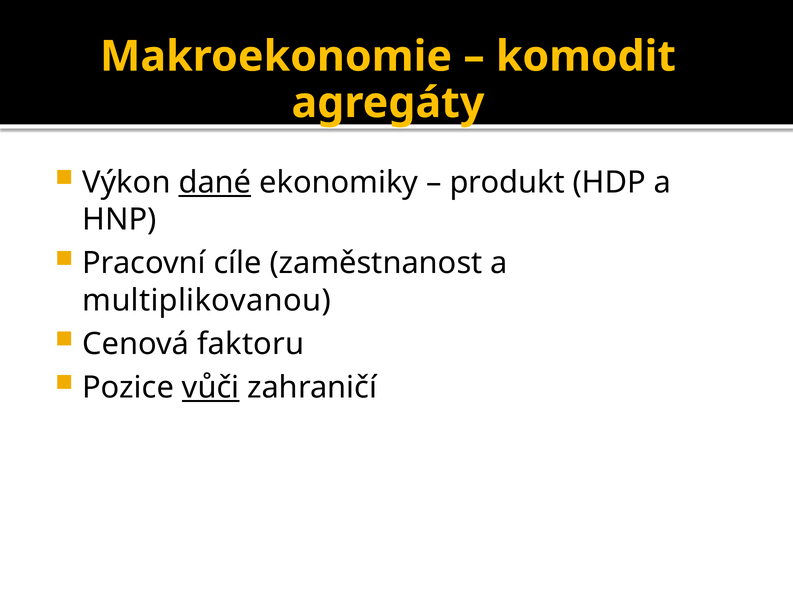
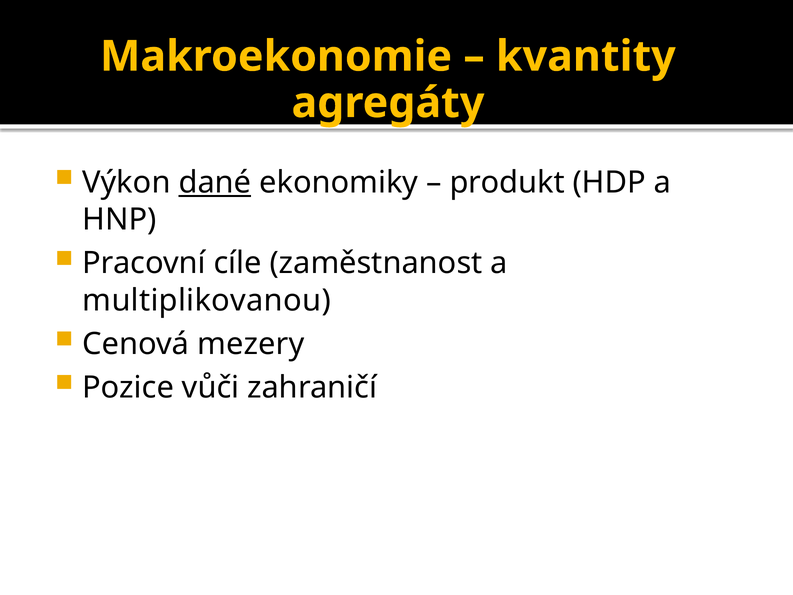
komodit: komodit -> kvantity (586, 56)
faktoru: faktoru -> mezery (251, 344)
vůči underline: present -> none (211, 388)
